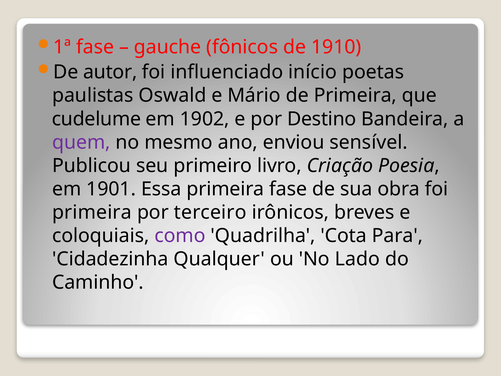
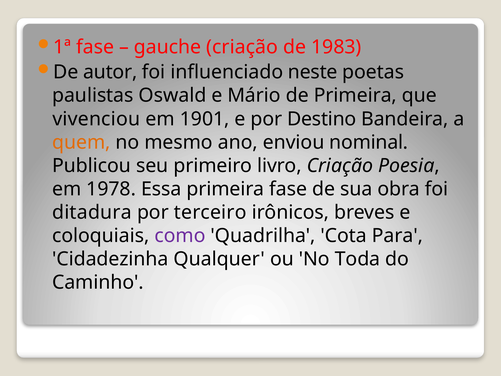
gauche fônicos: fônicos -> criação (242, 47)
1910: 1910 -> 1983 (336, 47)
início: início -> neste (313, 72)
cudelume: cudelume -> vivenciou (96, 119)
1902: 1902 -> 1901 (205, 119)
quem colour: purple -> orange (81, 142)
sensível: sensível -> nominal (369, 142)
1901: 1901 -> 1978 (111, 189)
primeira: primeira -> ditadura (92, 212)
Lado: Lado -> Toda (358, 259)
